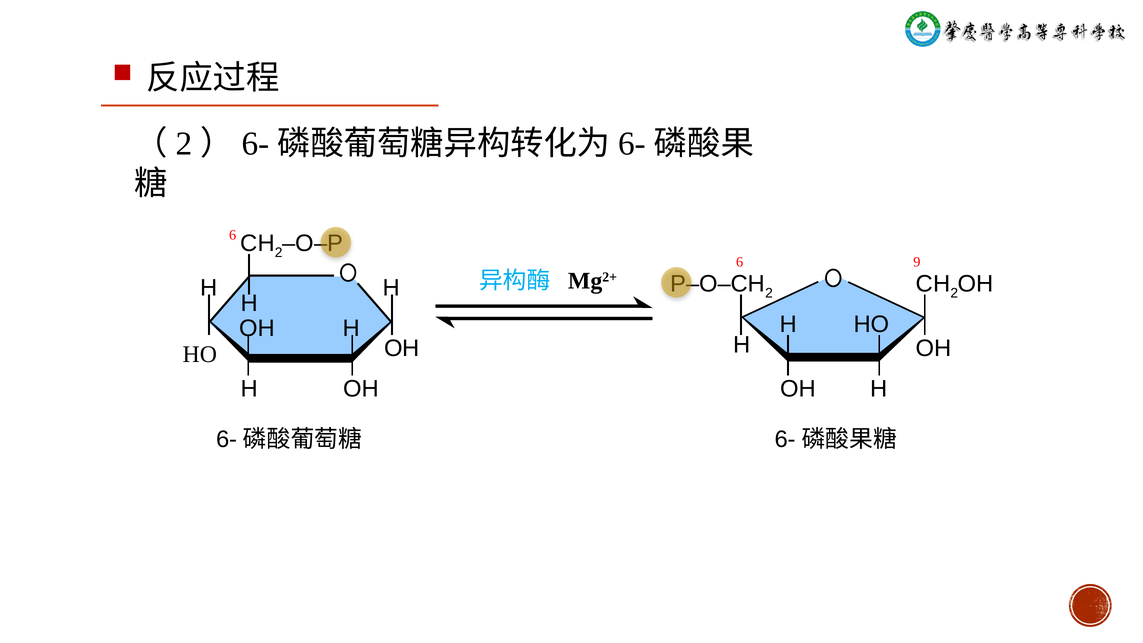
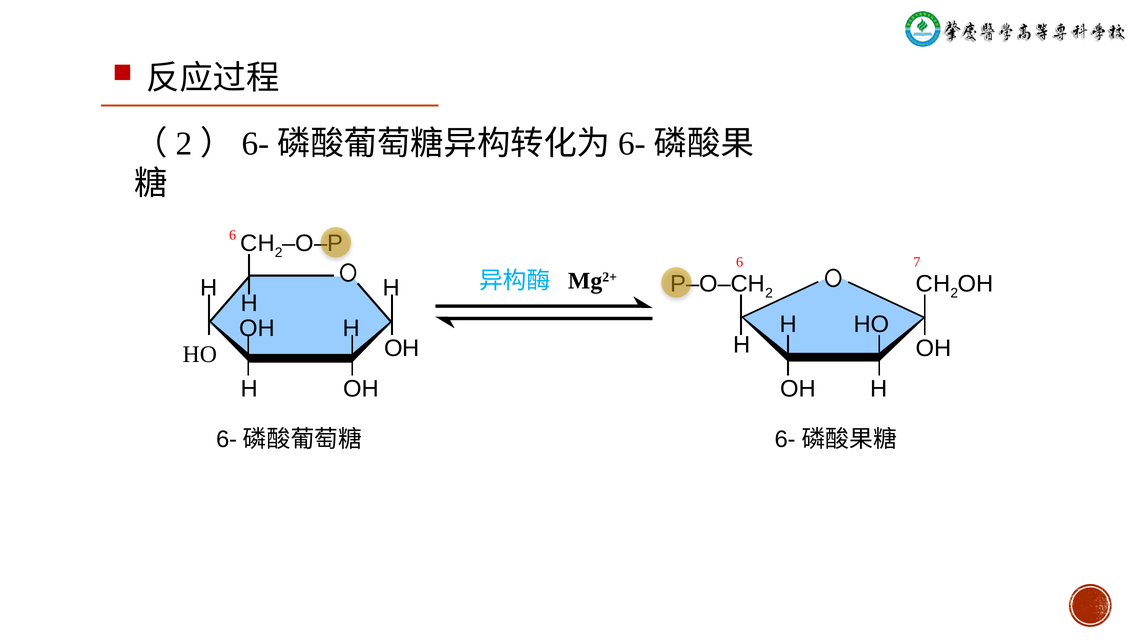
9: 9 -> 7 (917, 262)
